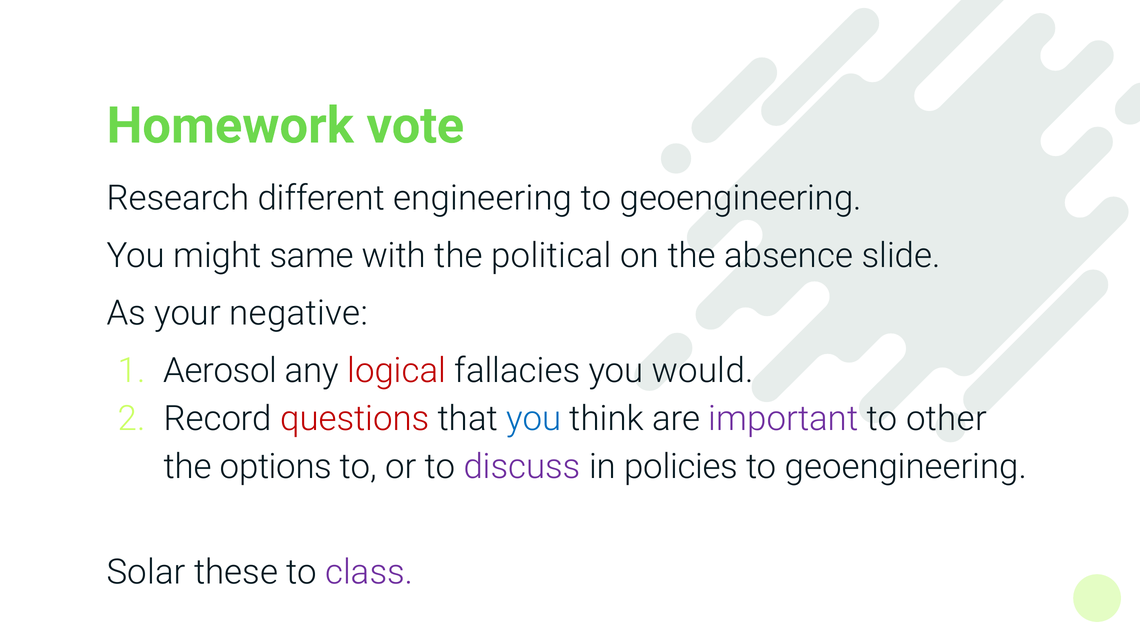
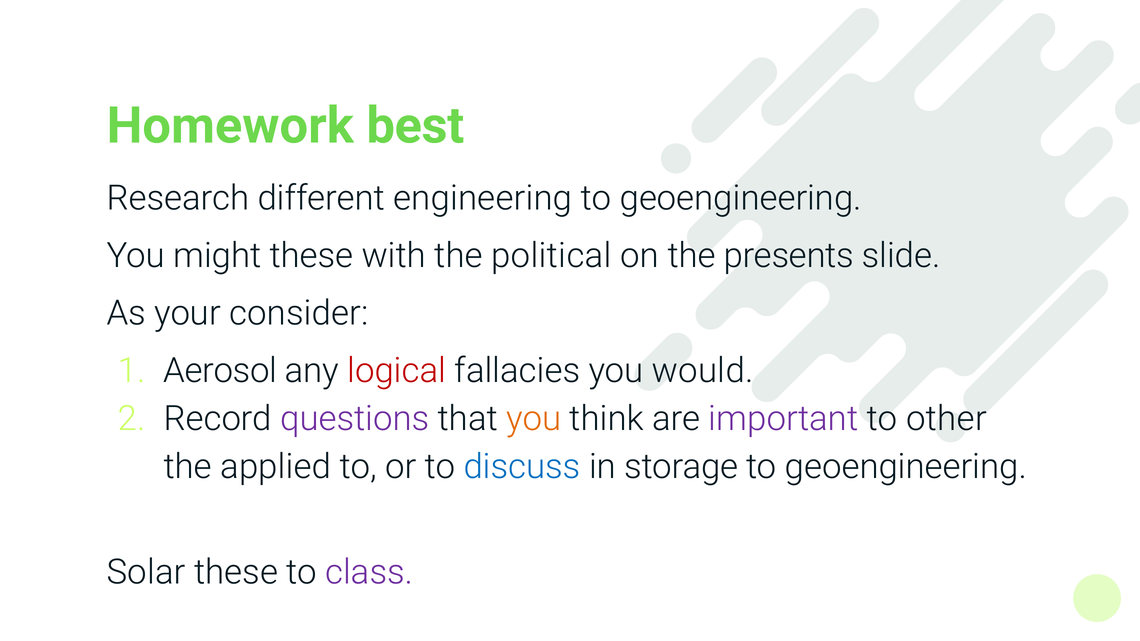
vote: vote -> best (415, 126)
might same: same -> these (312, 256)
absence: absence -> presents (789, 256)
negative: negative -> consider (299, 313)
questions colour: red -> purple (355, 419)
you colour: blue -> orange (534, 419)
options: options -> applied (276, 467)
discuss colour: purple -> blue (522, 467)
policies: policies -> storage (681, 467)
